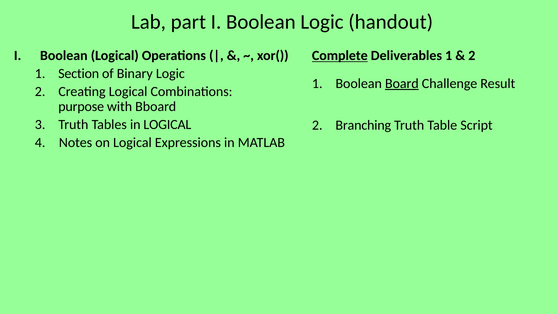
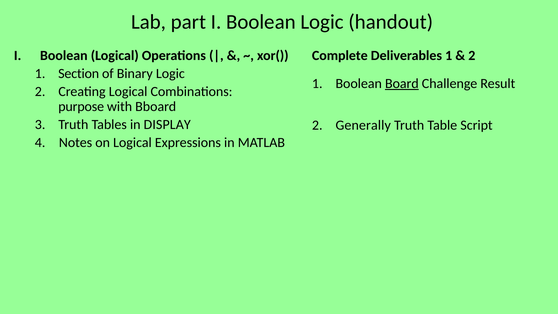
Complete underline: present -> none (340, 56)
in LOGICAL: LOGICAL -> DISPLAY (167, 125)
Branching: Branching -> Generally (363, 125)
